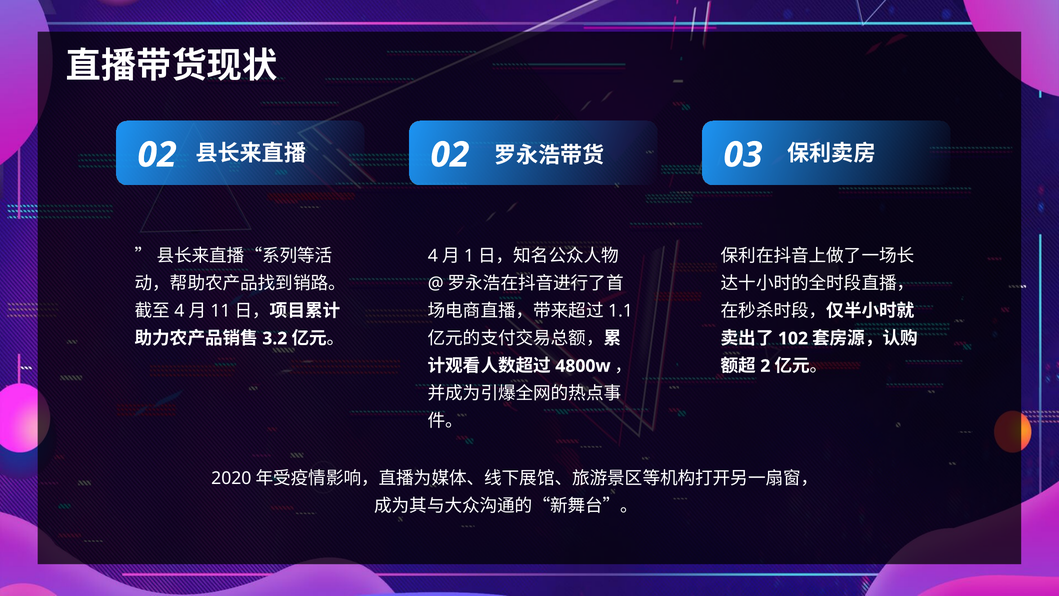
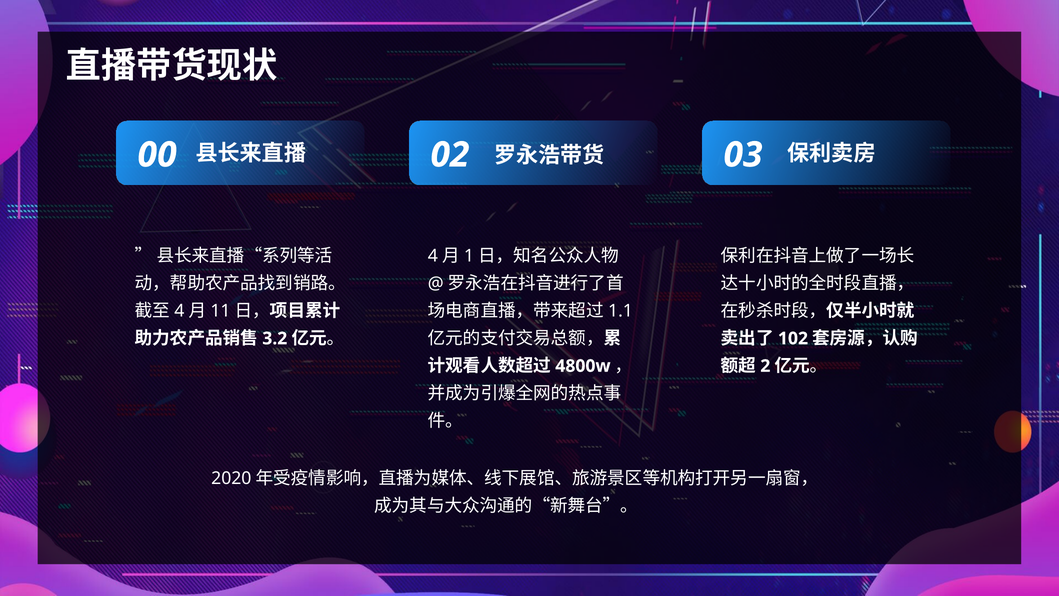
0 2: 2 -> 0 (167, 155)
